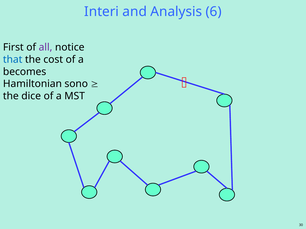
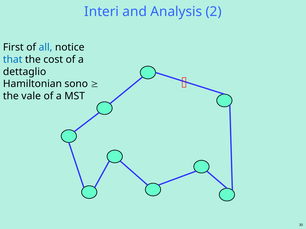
6: 6 -> 2 (214, 12)
all colour: purple -> blue (46, 47)
becomes: becomes -> dettaglio (25, 72)
dice: dice -> vale (31, 96)
